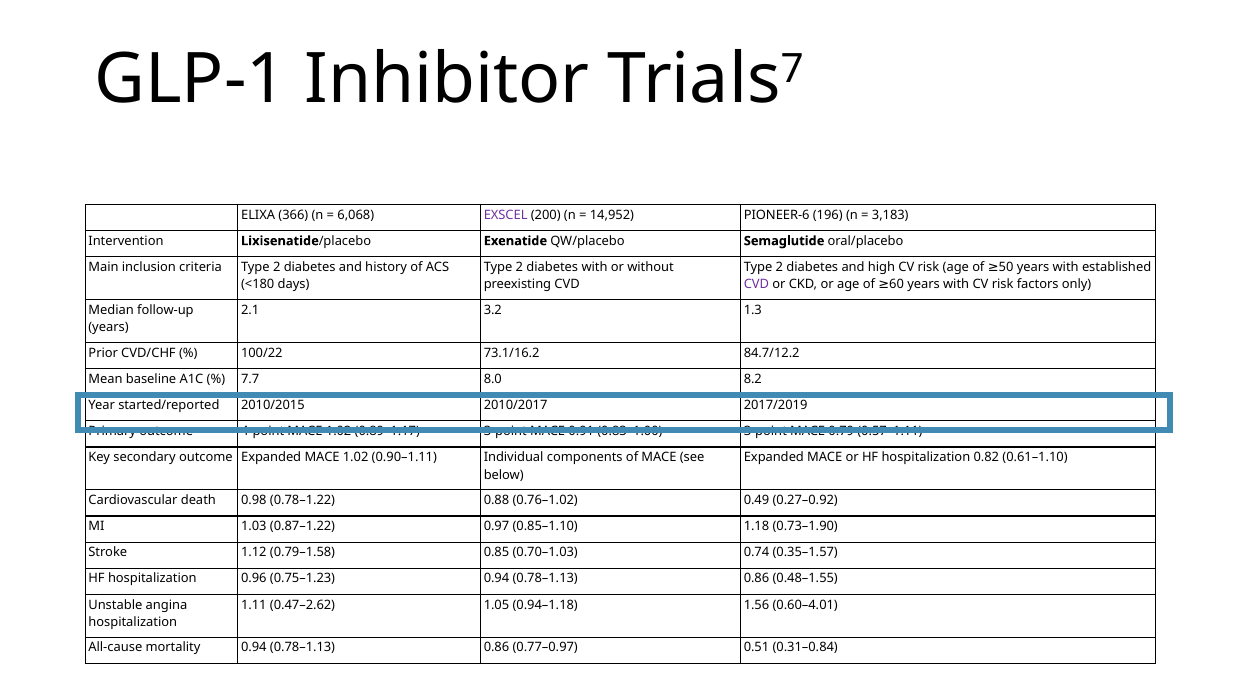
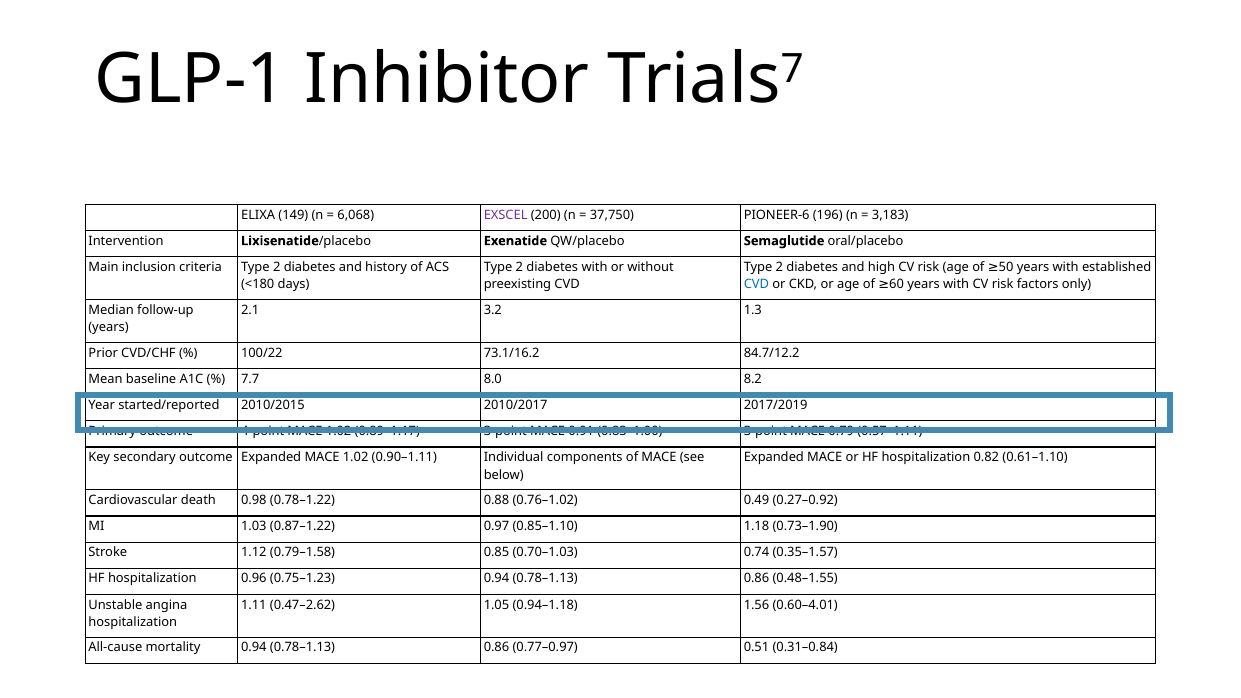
366: 366 -> 149 (293, 215)
14,952: 14,952 -> 37,750 (612, 215)
CVD colour: purple -> blue (756, 285)
